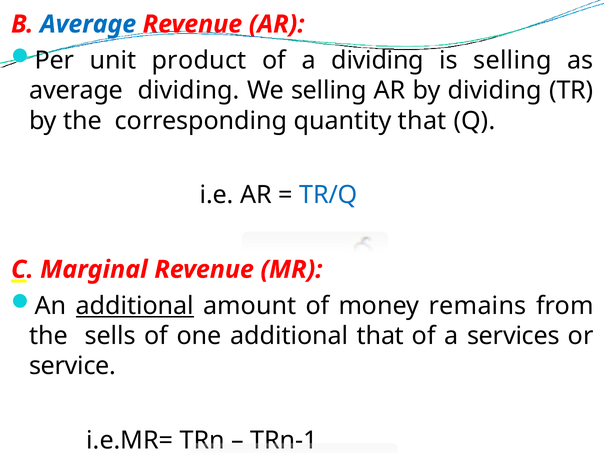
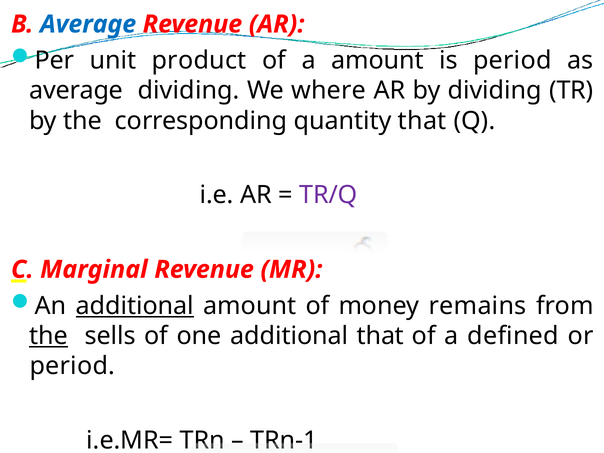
a dividing: dividing -> amount (378, 60)
is selling: selling -> period (512, 60)
We selling: selling -> where (329, 91)
TR/Q colour: blue -> purple (328, 195)
the underline: none -> present (49, 336)
services: services -> defined (513, 336)
service: service -> period (72, 366)
